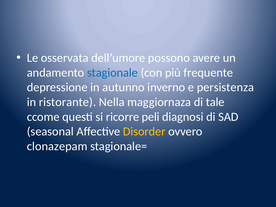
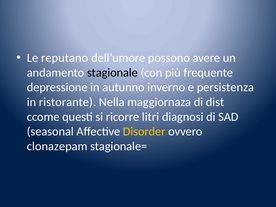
osservata: osservata -> reputano (65, 58)
stagionale colour: blue -> black (112, 73)
tale: tale -> dist (215, 102)
peli: peli -> litri (151, 117)
